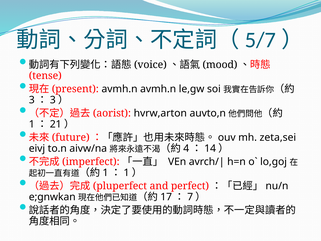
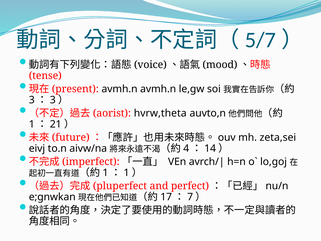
hvrw,arton: hvrw,arton -> hvrw,theta (160, 113)
